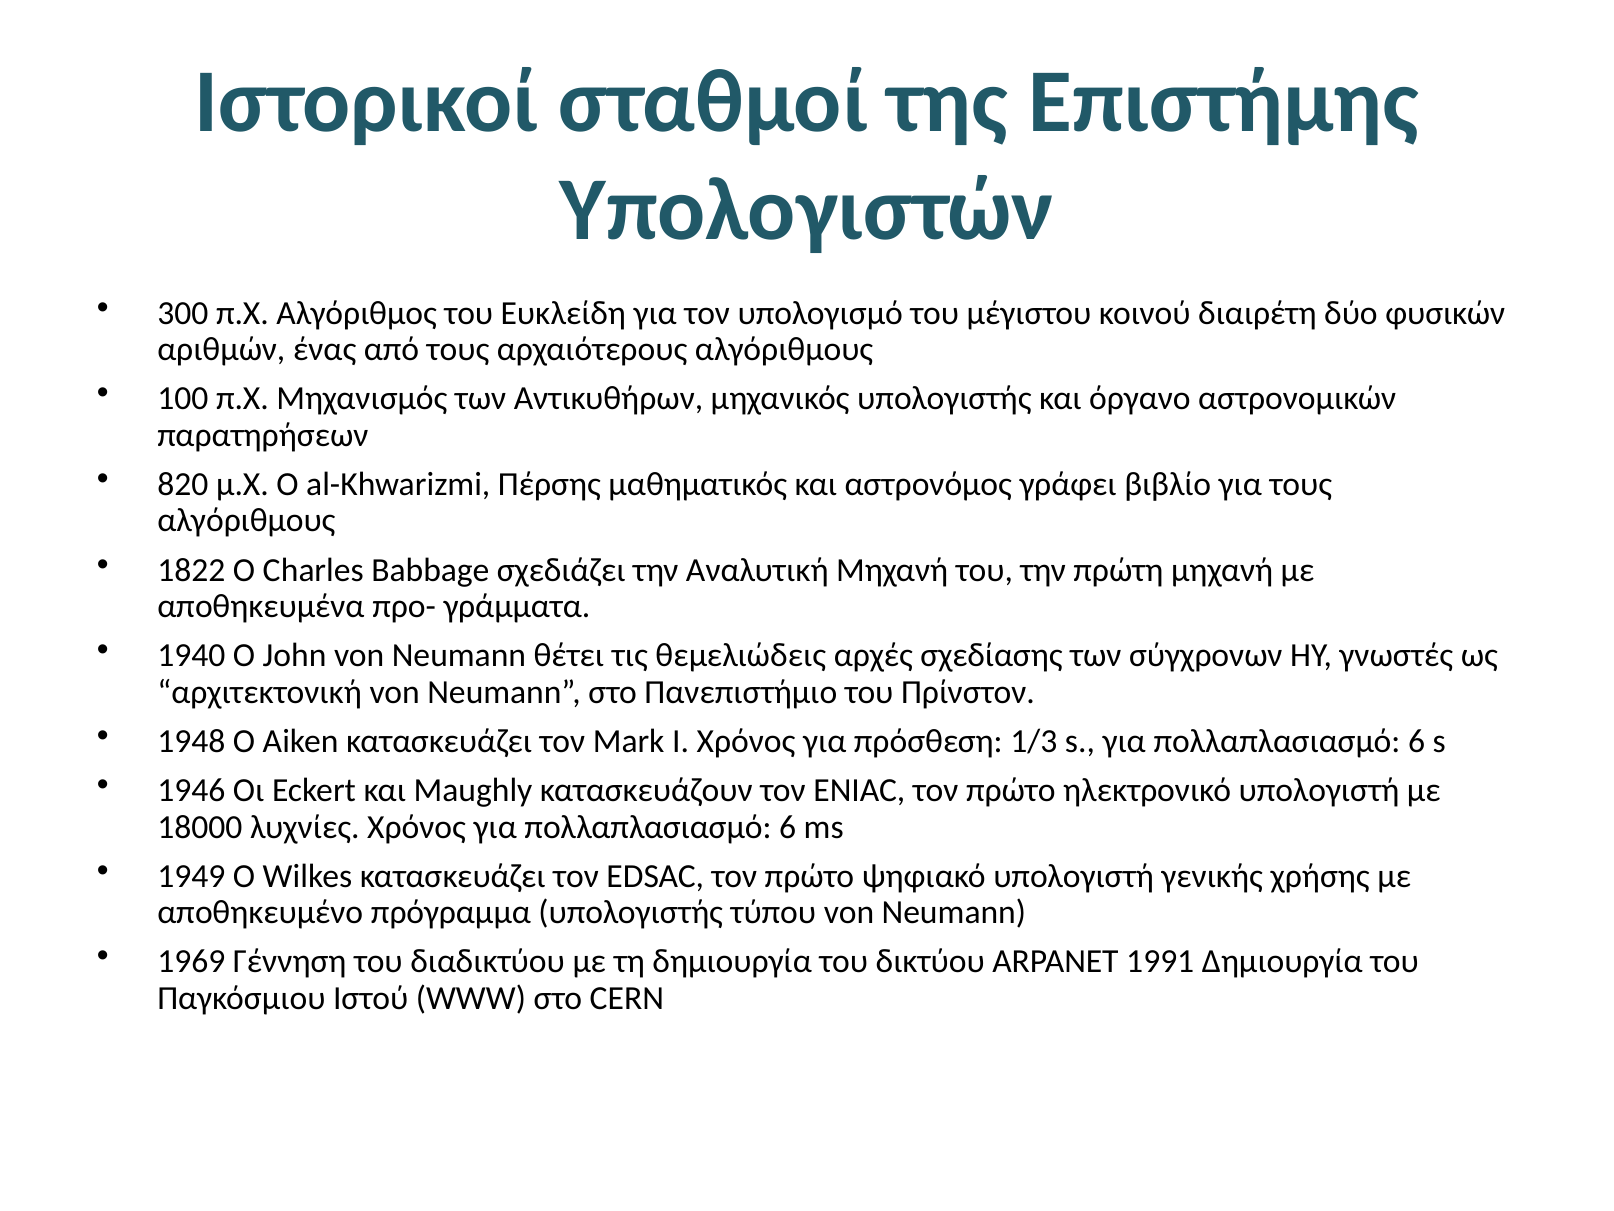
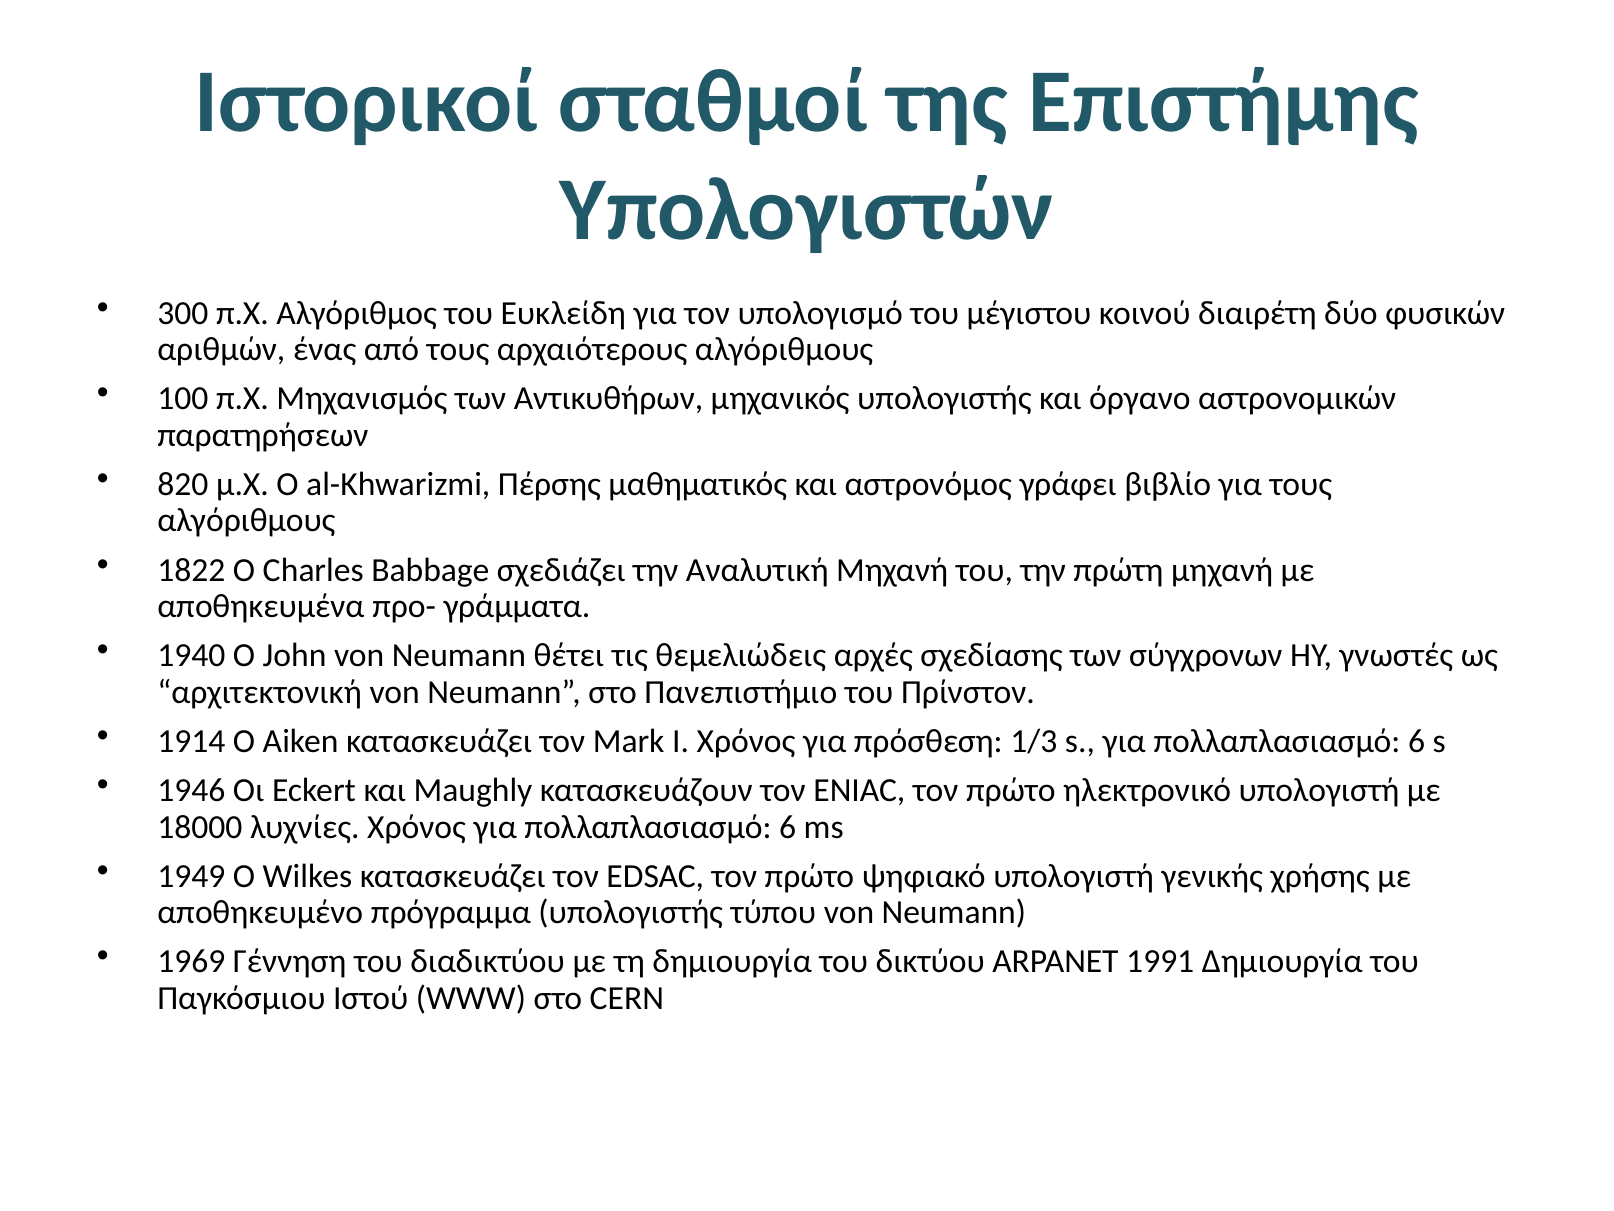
1948: 1948 -> 1914 (191, 741)
